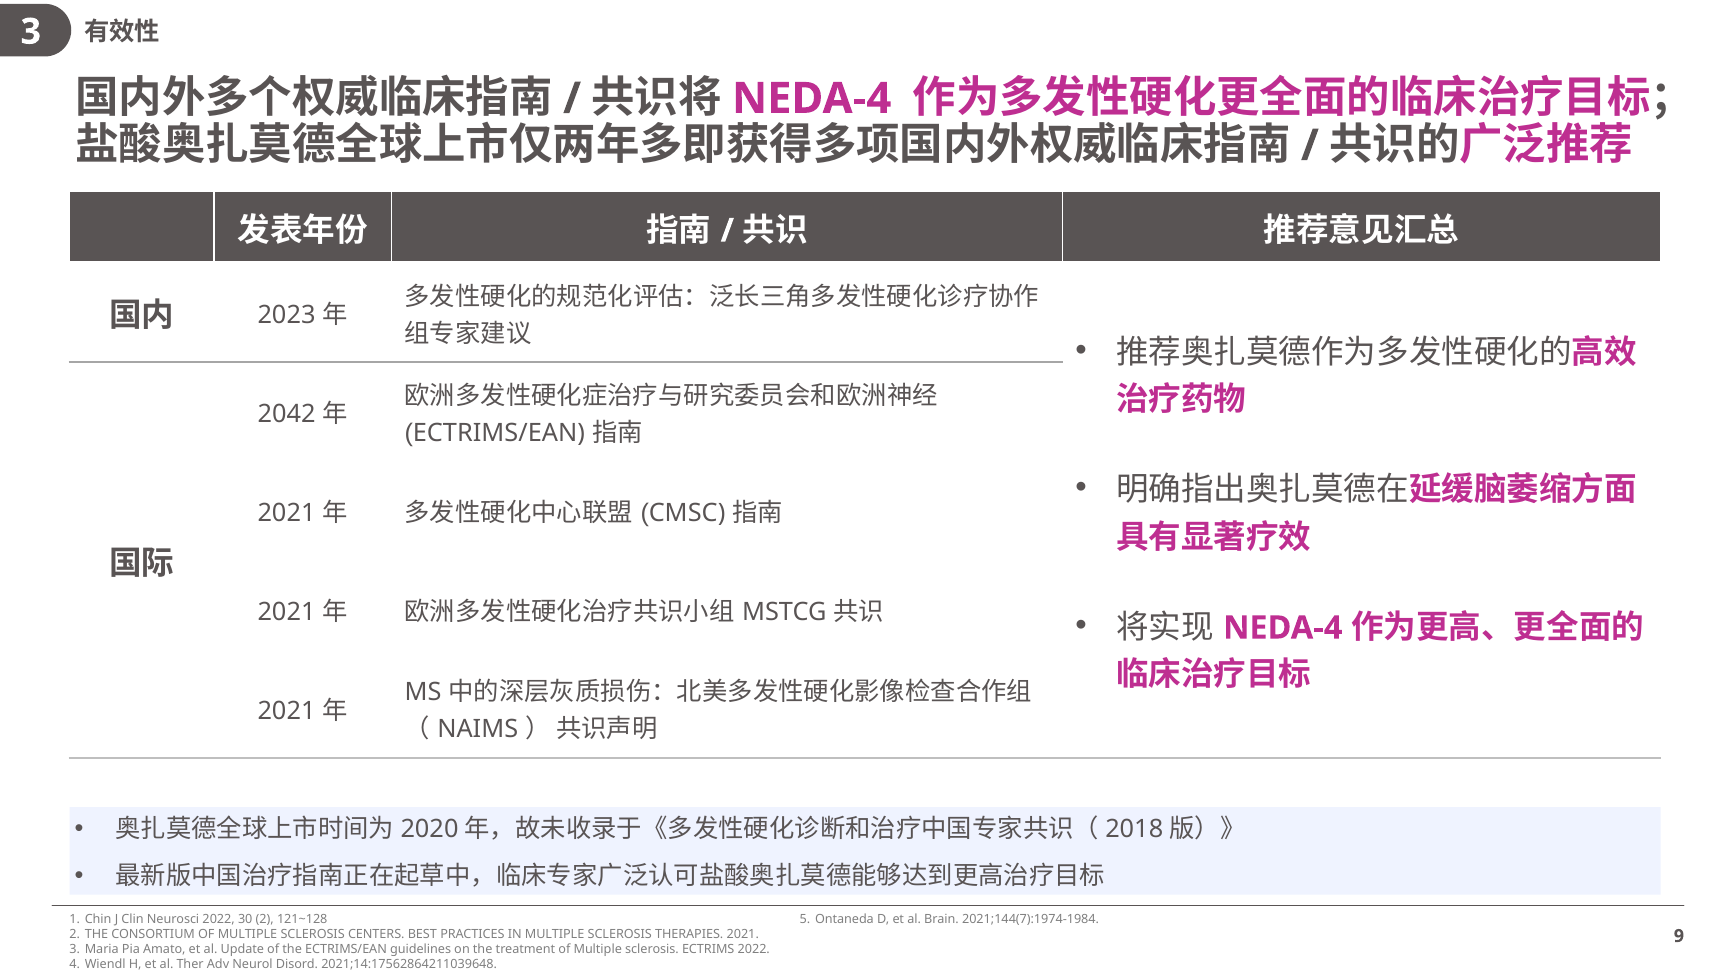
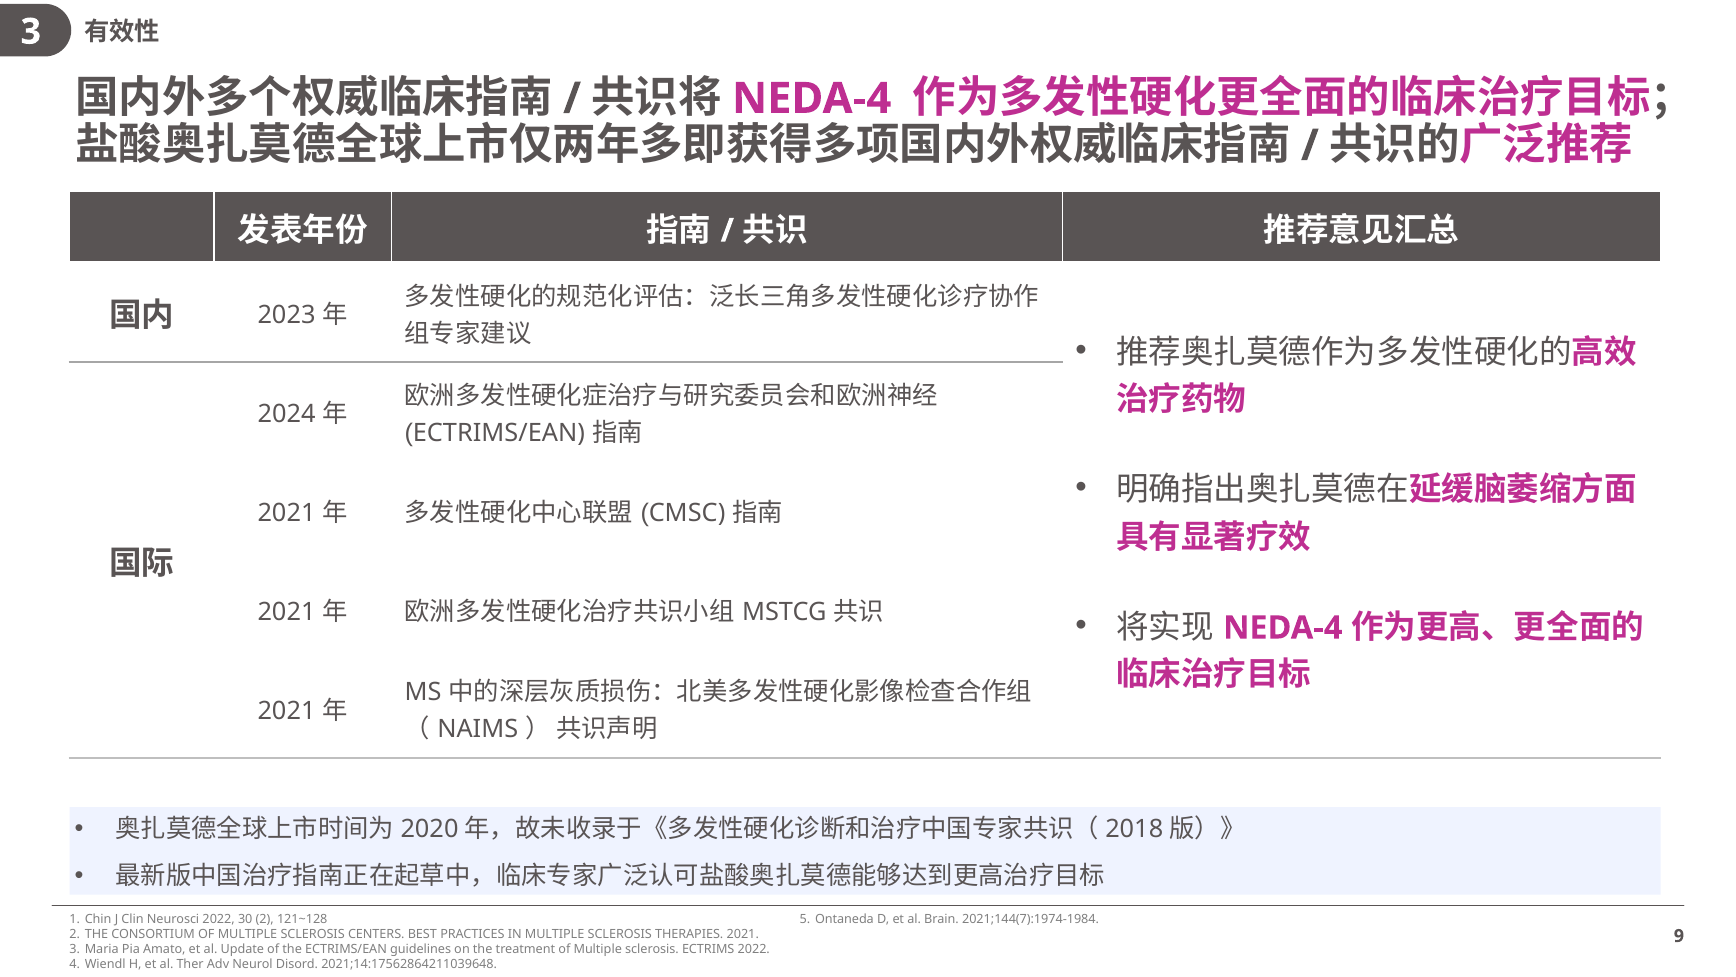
2042: 2042 -> 2024 (287, 414)
